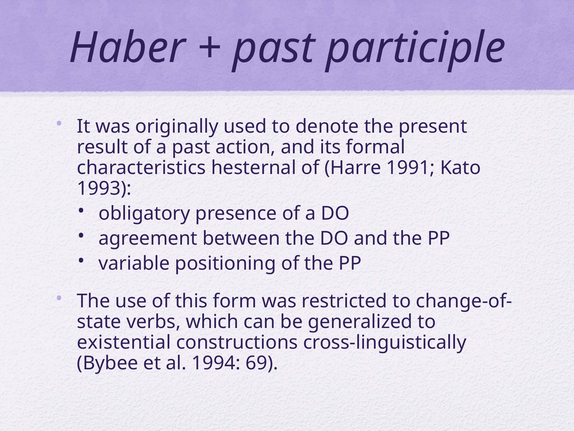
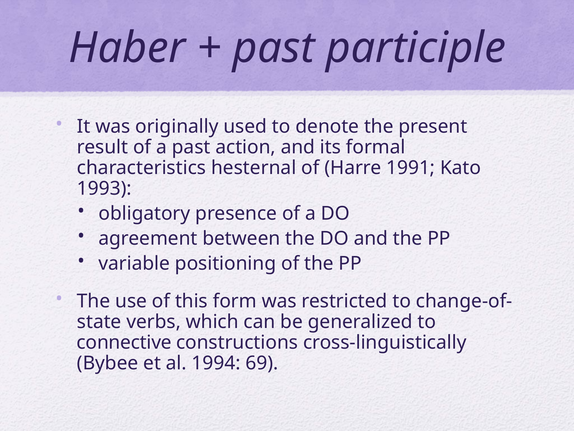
existential: existential -> connective (124, 342)
